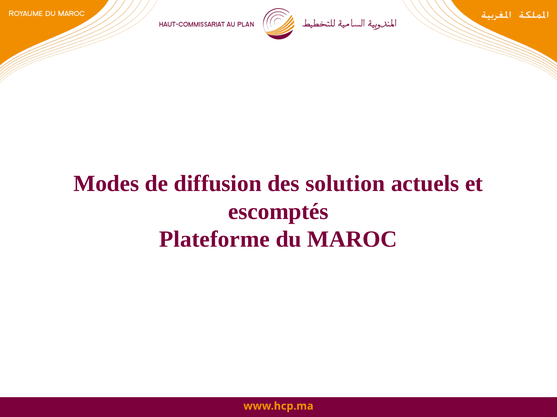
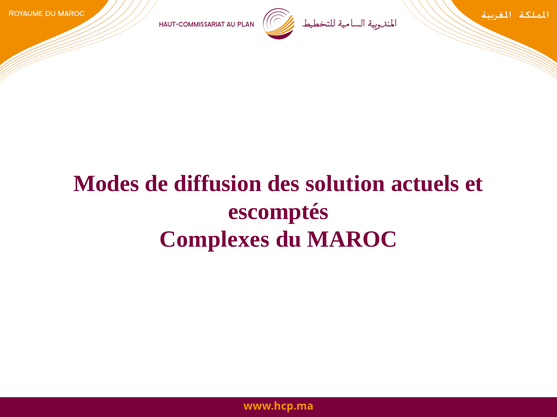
Plateforme: Plateforme -> Complexes (214, 240)
